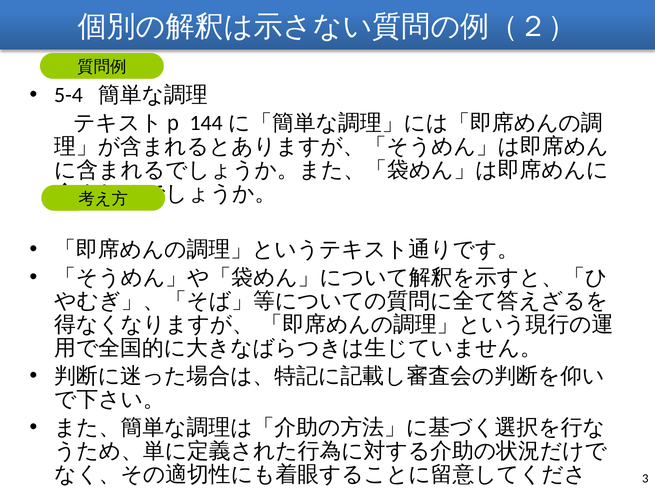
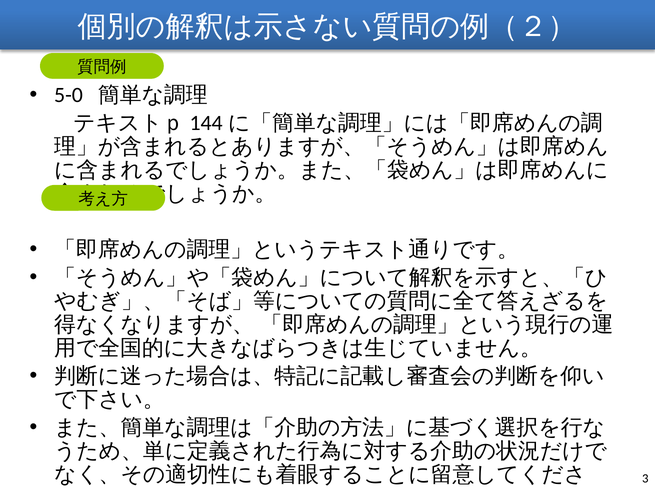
5-4: 5-4 -> 5-0 (68, 95)
